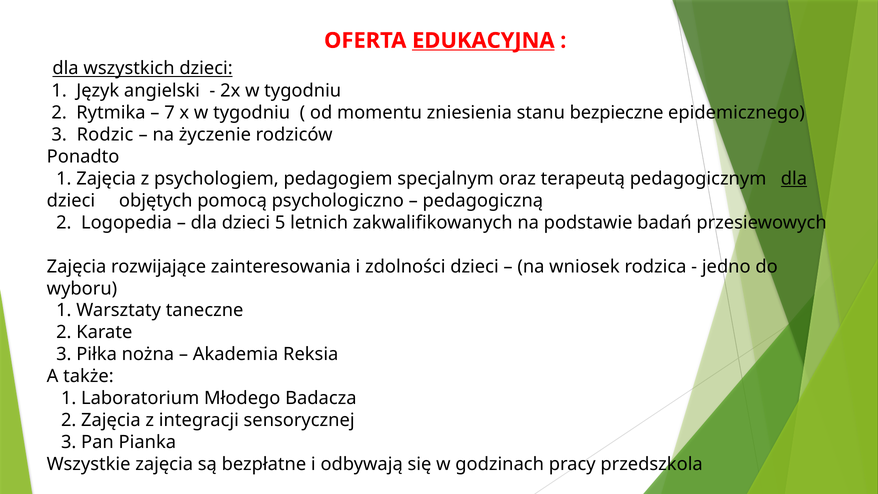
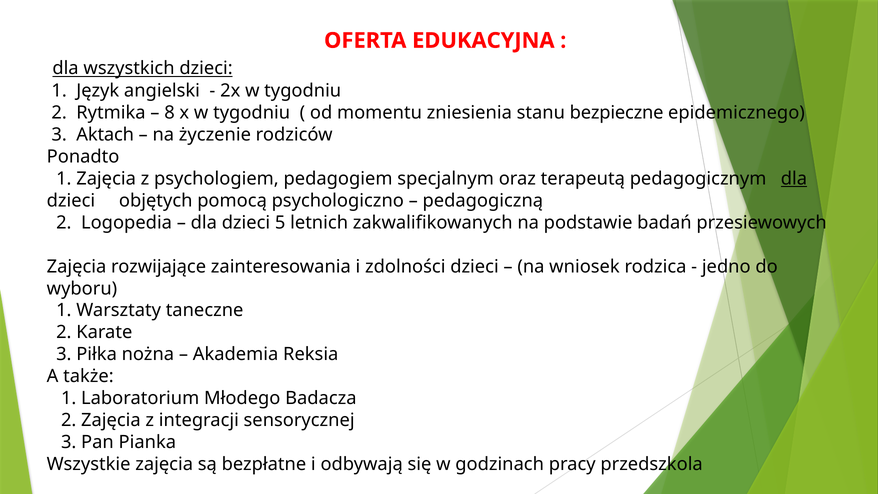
EDUKACYJNA underline: present -> none (483, 41)
7: 7 -> 8 (169, 113)
Rodzic: Rodzic -> Aktach (105, 135)
